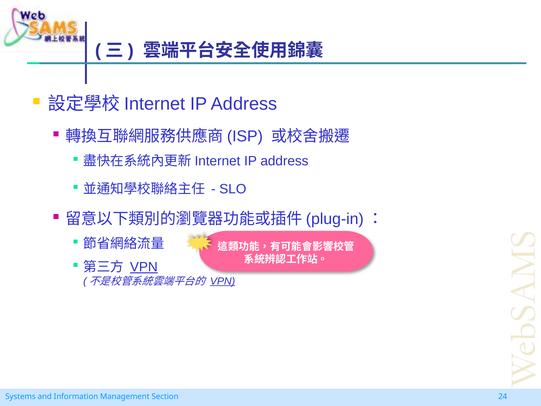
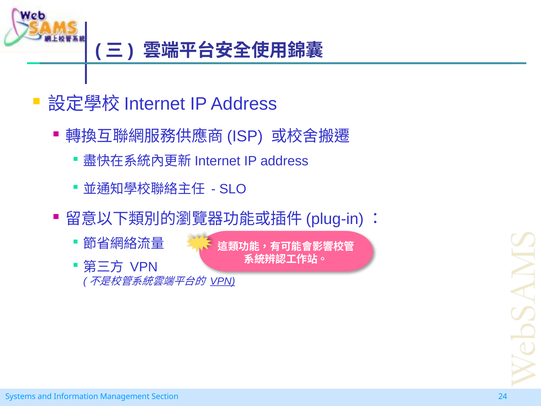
VPN underline: present -> none (144, 267)
